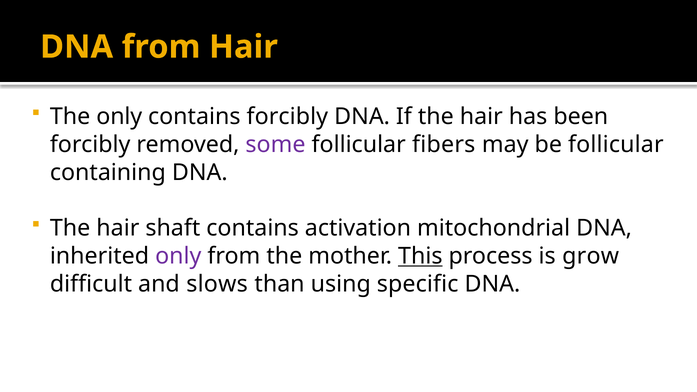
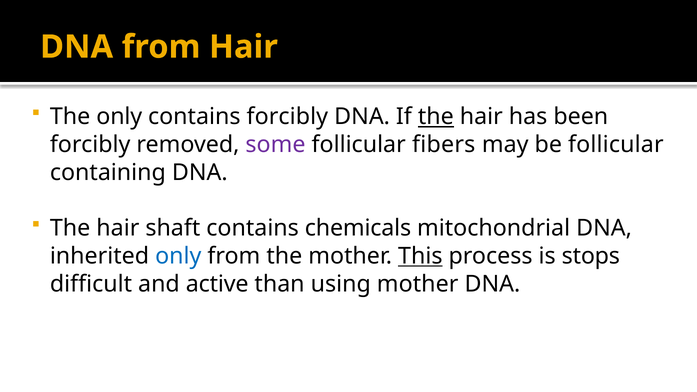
the underline: none -> present (436, 117)
activation: activation -> chemicals (358, 228)
only colour: purple -> blue (178, 256)
grow: grow -> stops (591, 256)
slows: slows -> active (217, 284)
using specific: specific -> mother (418, 284)
